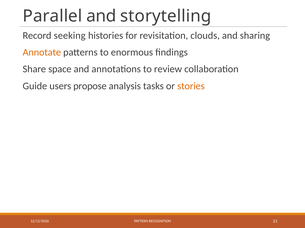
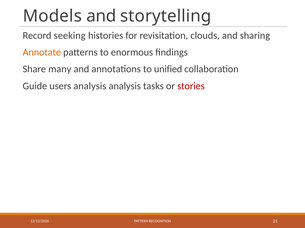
Parallel: Parallel -> Models (52, 16)
space: space -> many (60, 69)
review: review -> unified (168, 69)
users propose: propose -> analysis (90, 86)
stories colour: orange -> red (191, 86)
